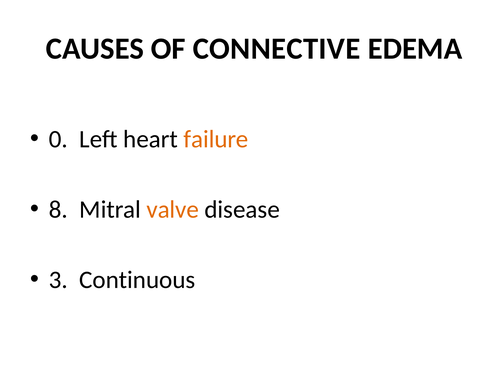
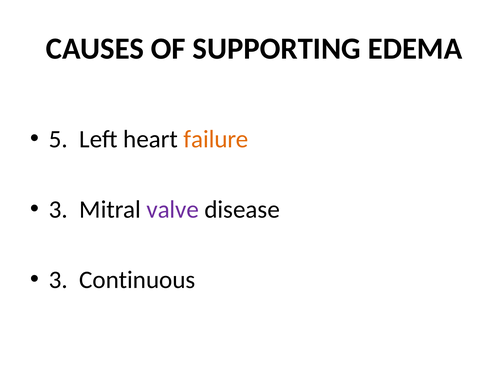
CONNECTIVE: CONNECTIVE -> SUPPORTING (277, 49)
0: 0 -> 5 (58, 139)
8: 8 -> 3 (58, 209)
valve colour: orange -> purple (173, 209)
